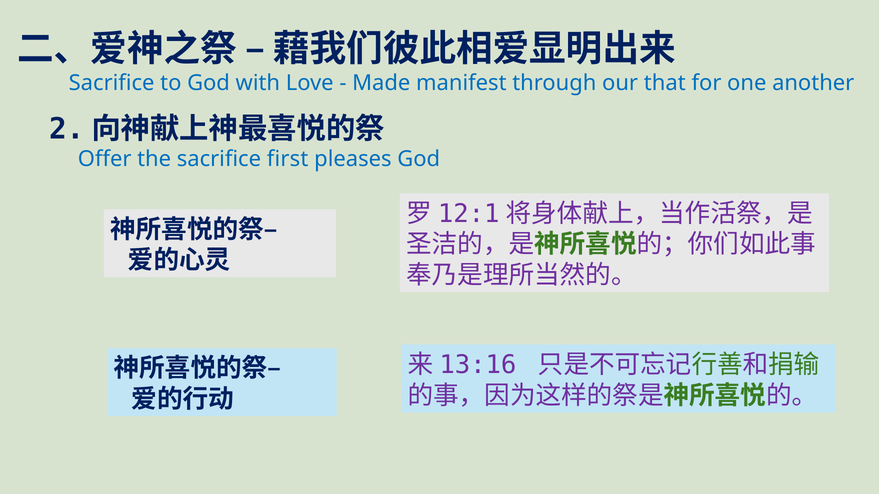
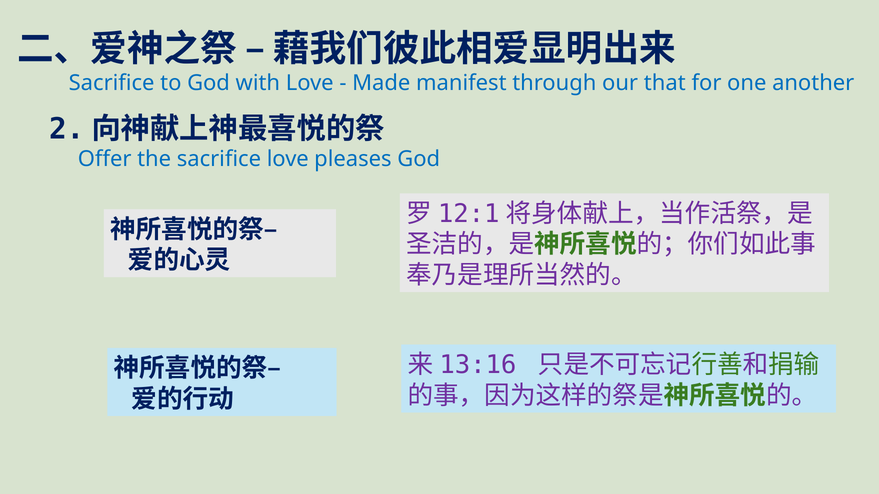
sacrifice first: first -> love (288, 159)
